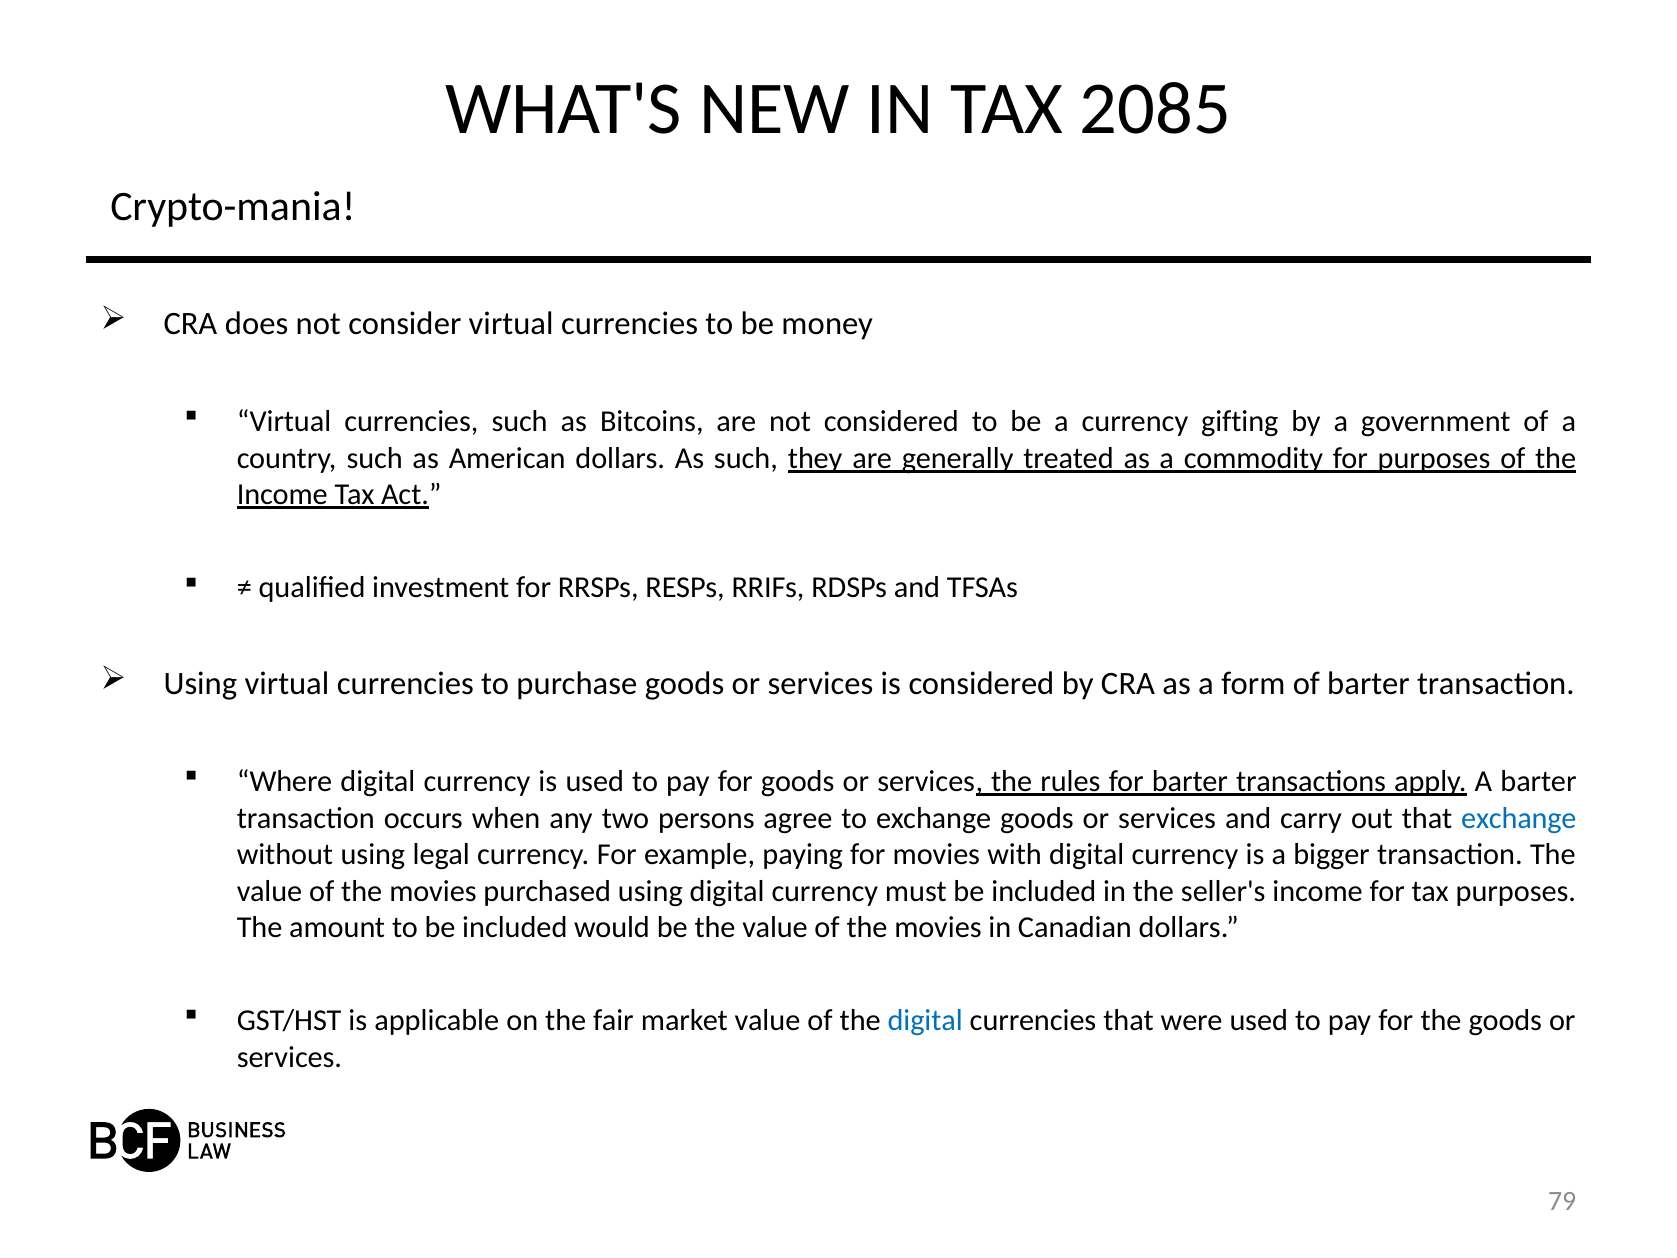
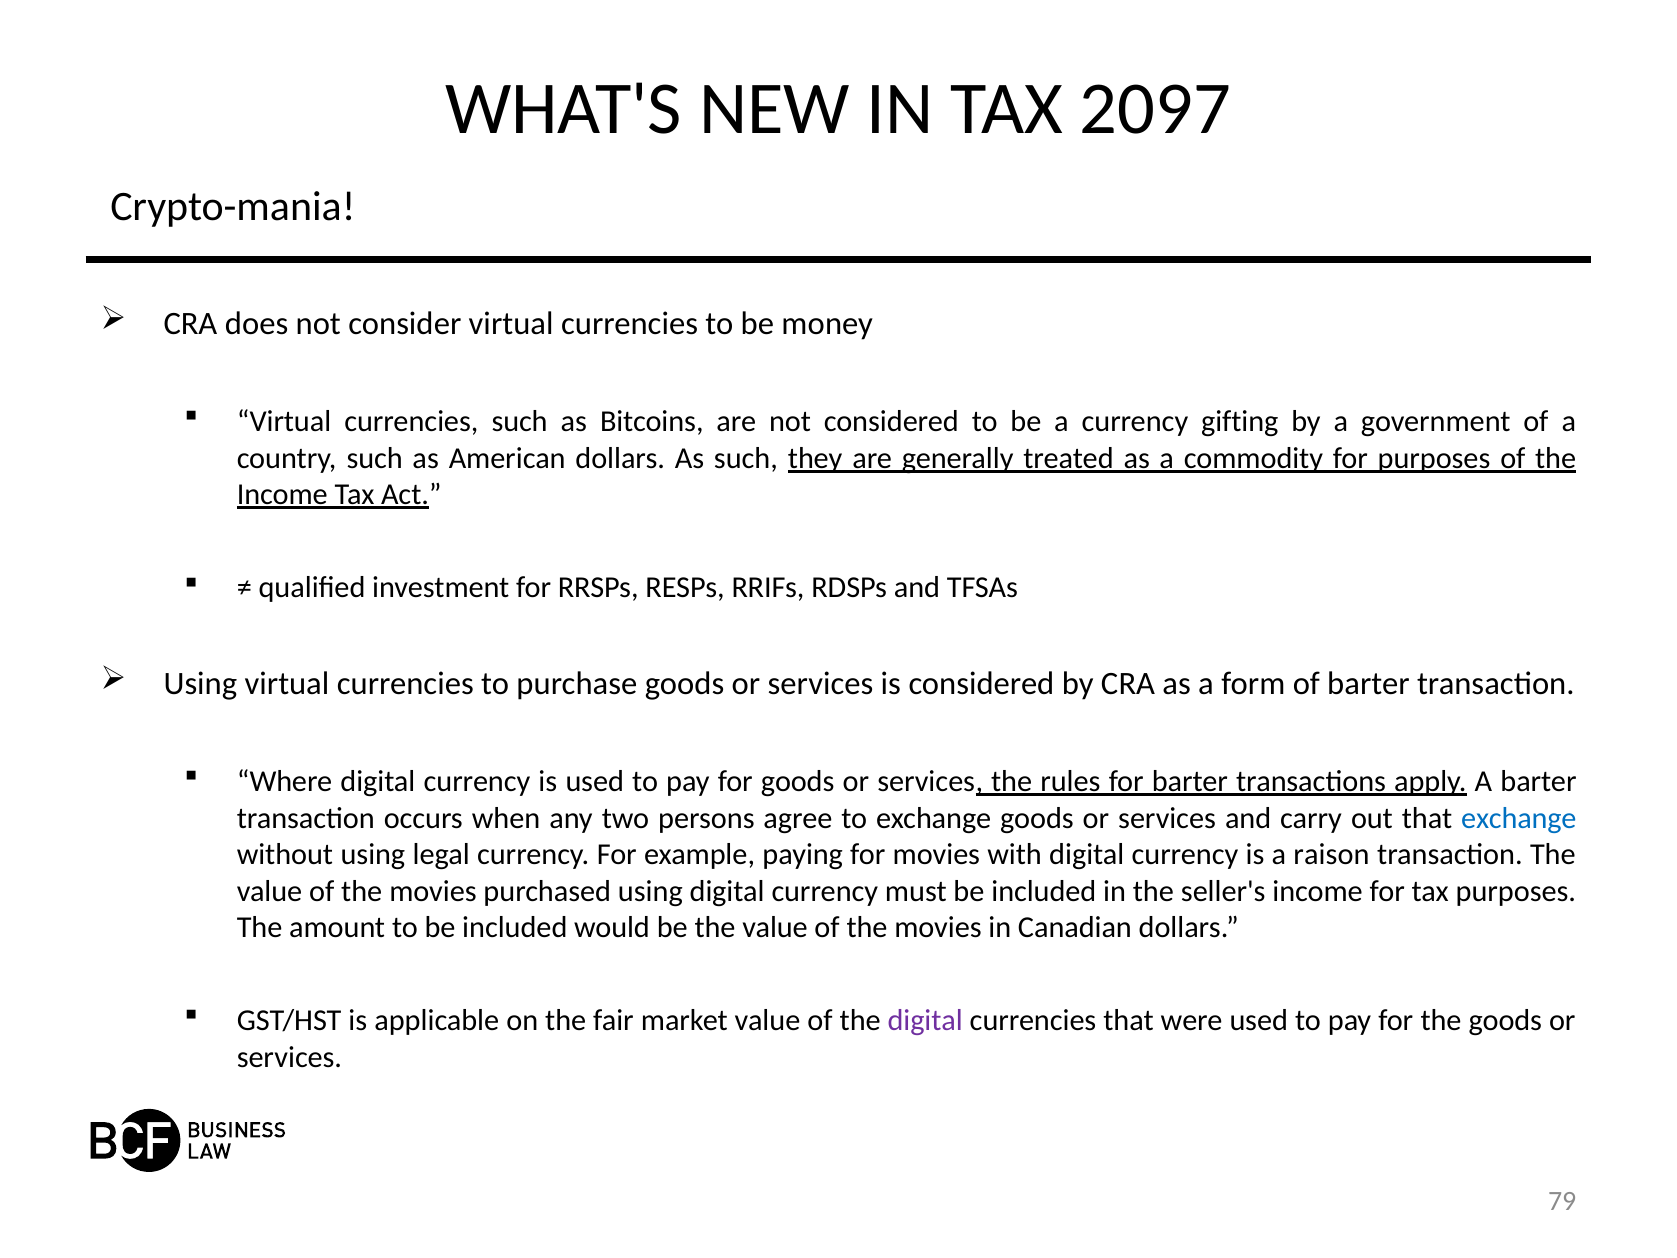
2085: 2085 -> 2097 (1155, 109)
bigger: bigger -> raison (1332, 854)
digital colour: blue -> purple (925, 1020)
